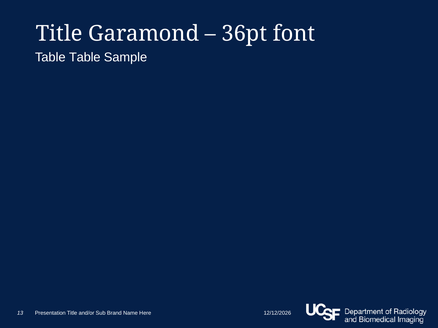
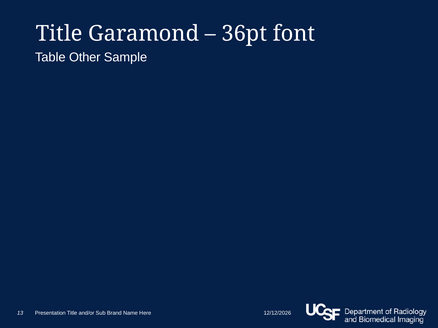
Table Table: Table -> Other (85, 57)
